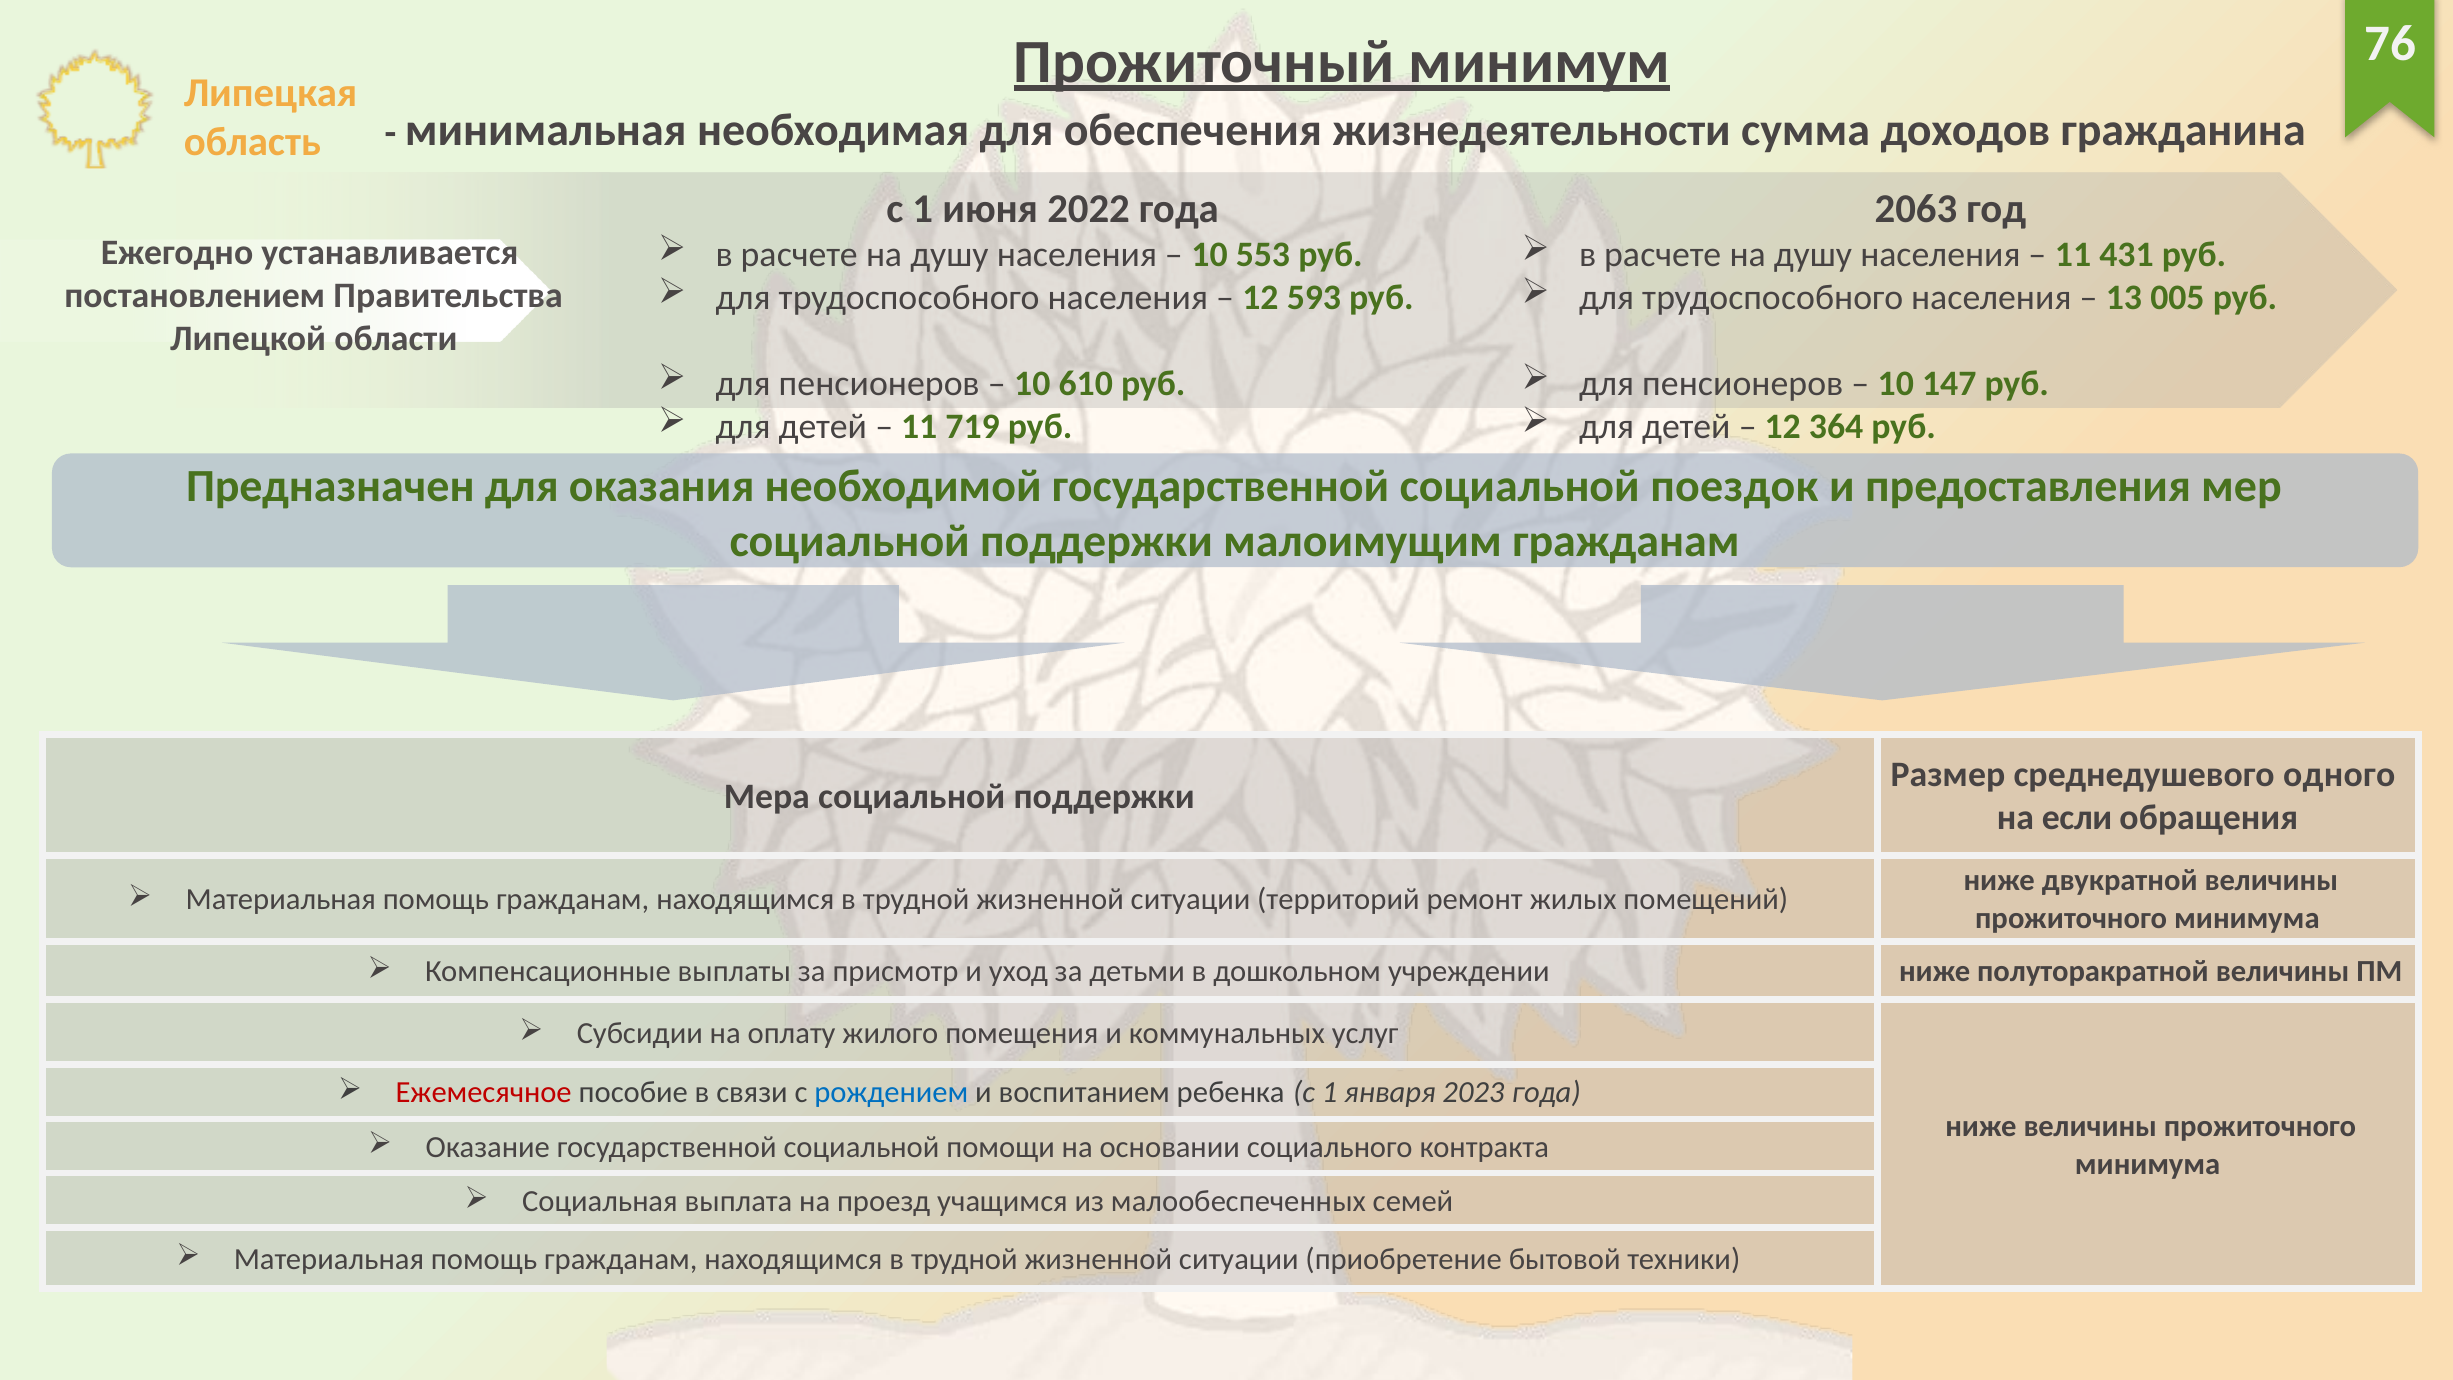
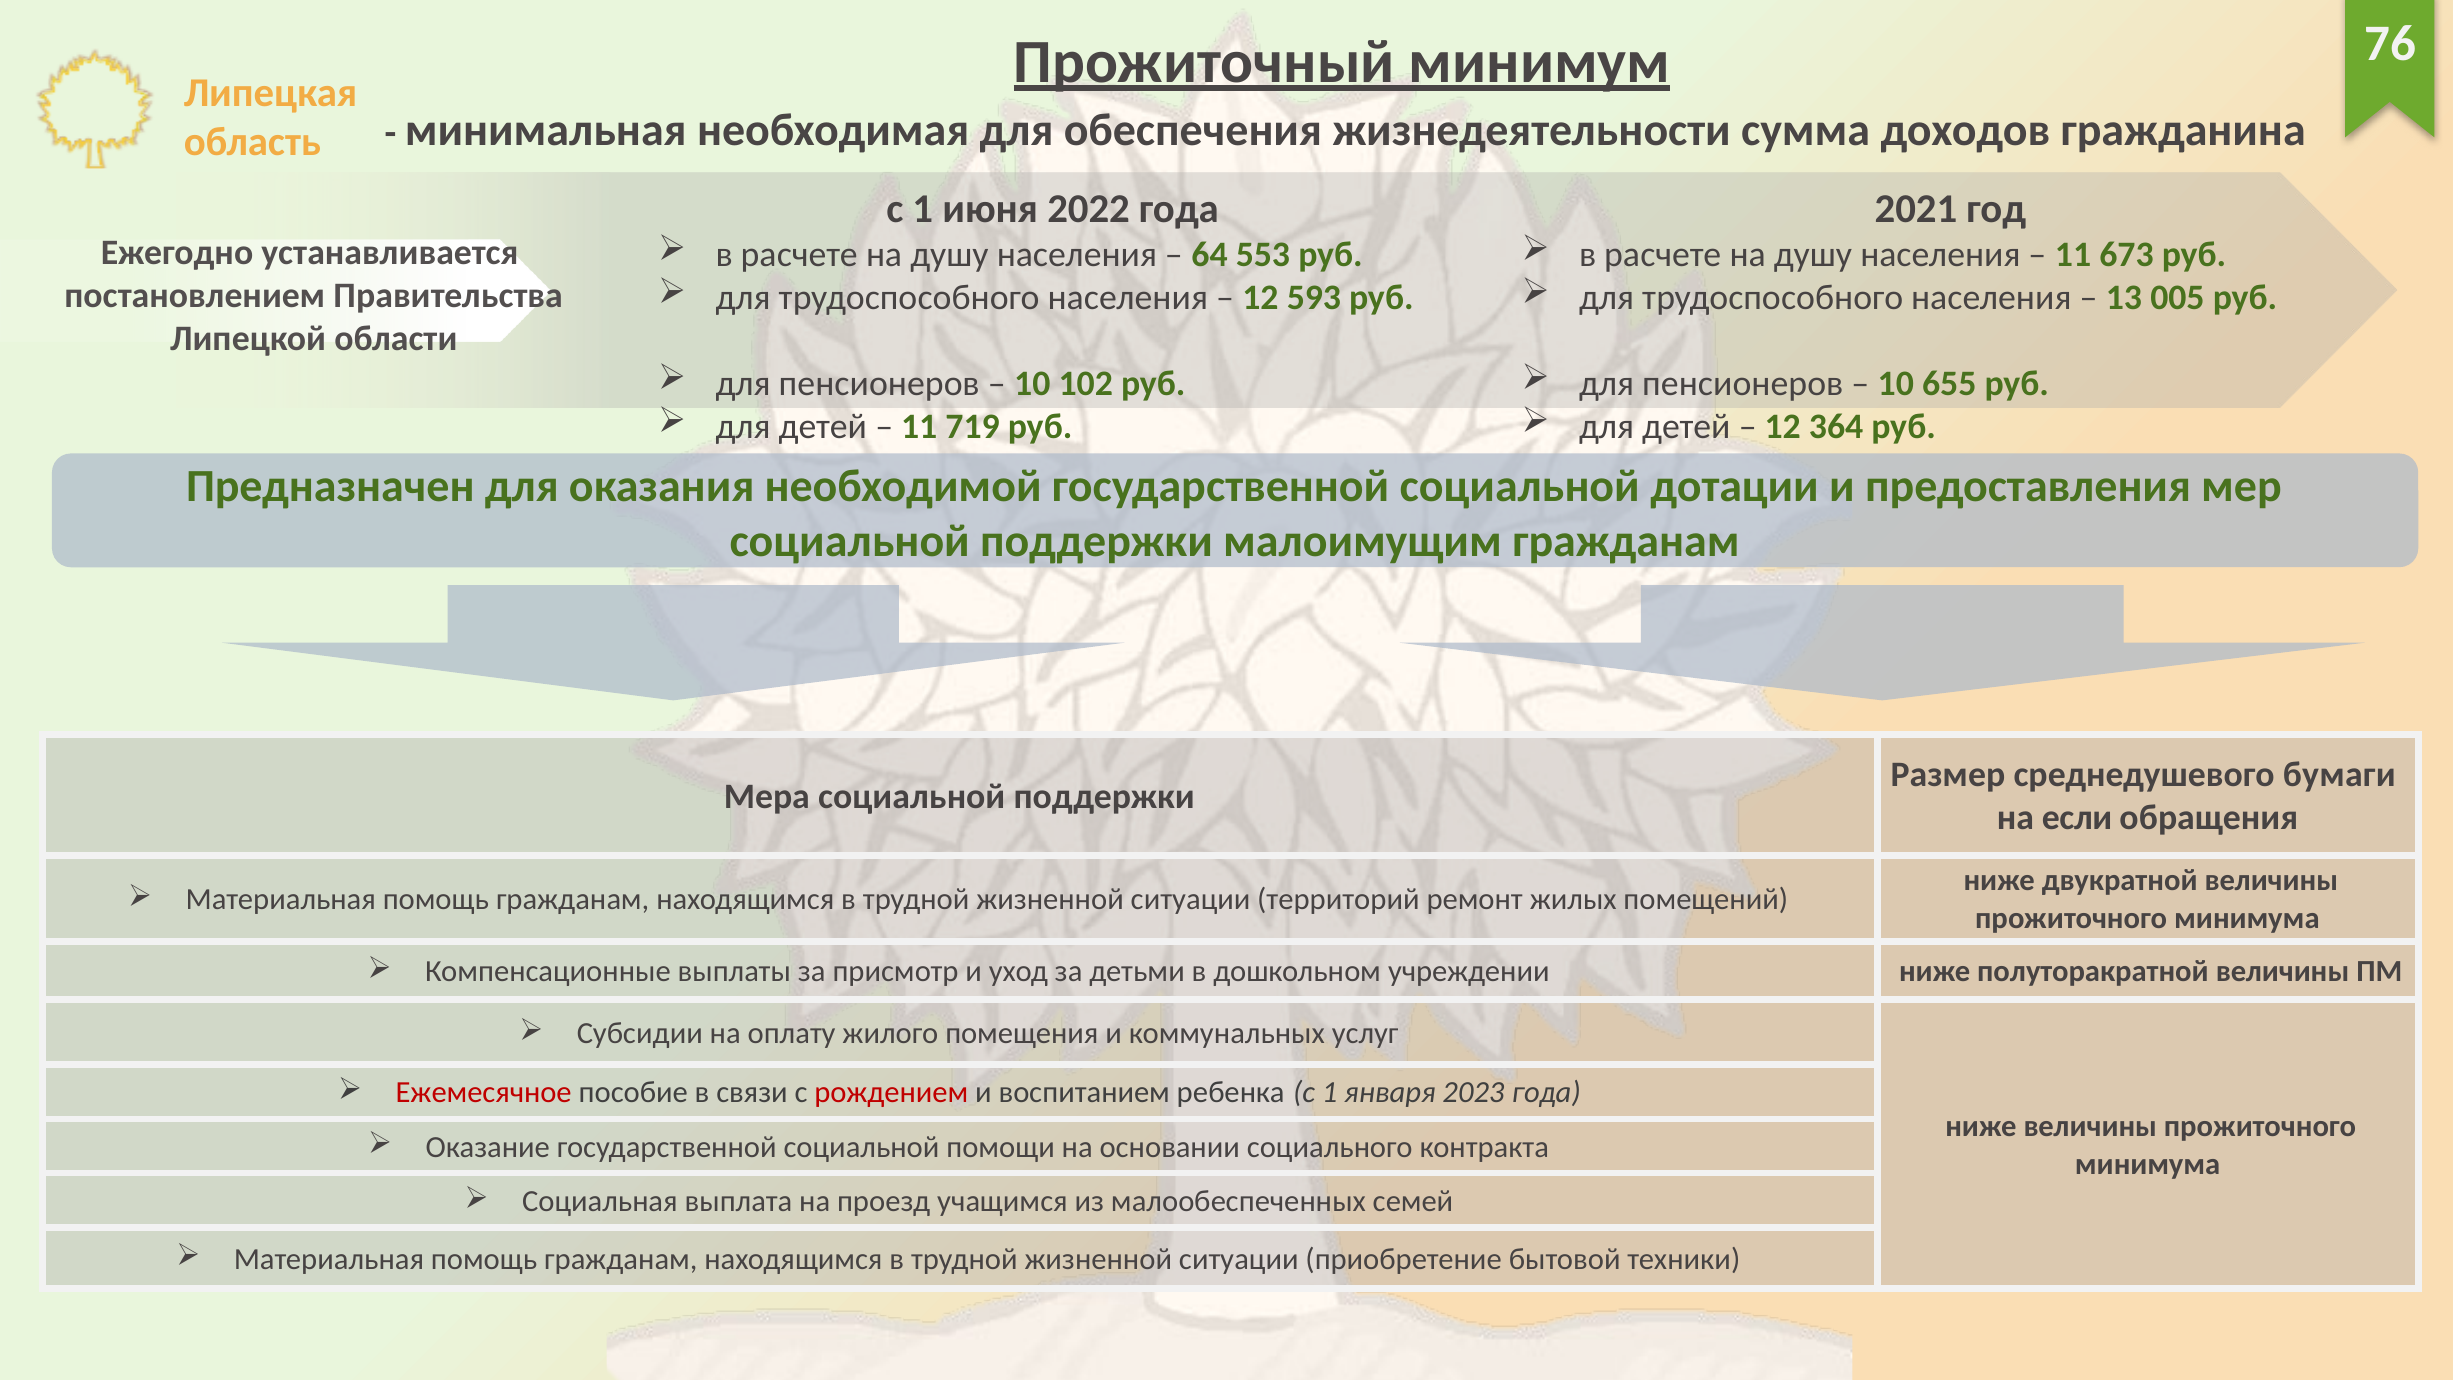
2063: 2063 -> 2021 (1916, 209)
431: 431 -> 673 (2126, 255)
10: 10 -> 64 (1210, 255)
610: 610 -> 102 (1086, 384)
147: 147 -> 655 (1949, 384)
поездок: поездок -> дотации (1735, 486)
одного: одного -> бумаги (2339, 774)
рождением colour: blue -> red (891, 1093)
